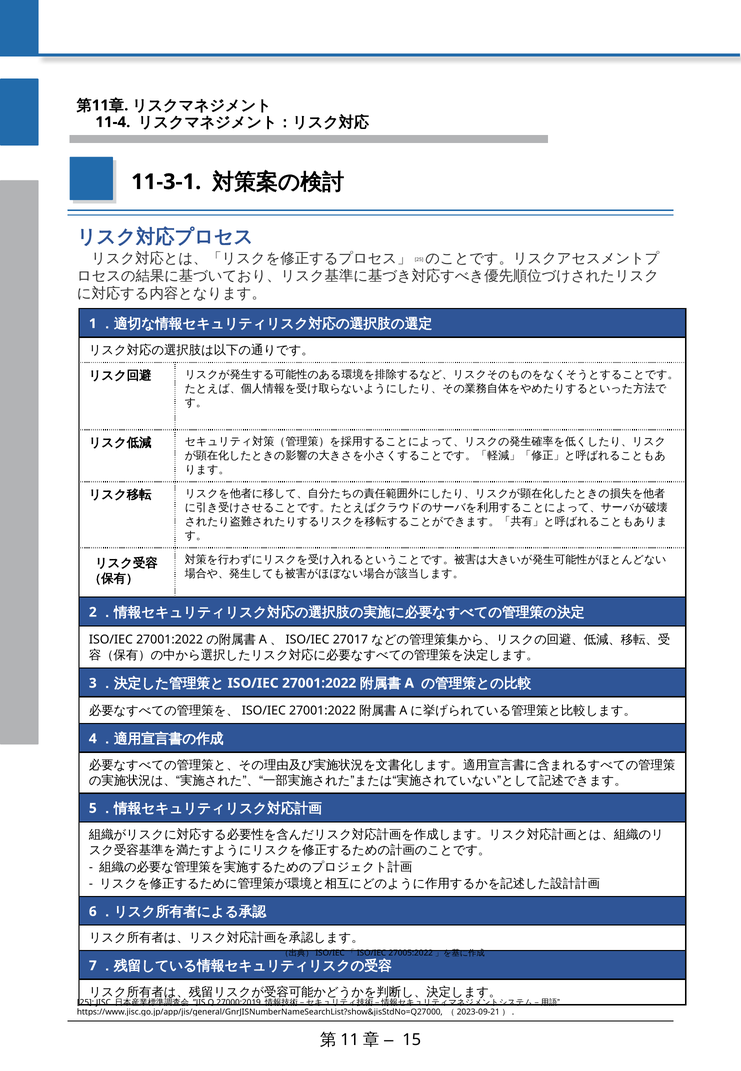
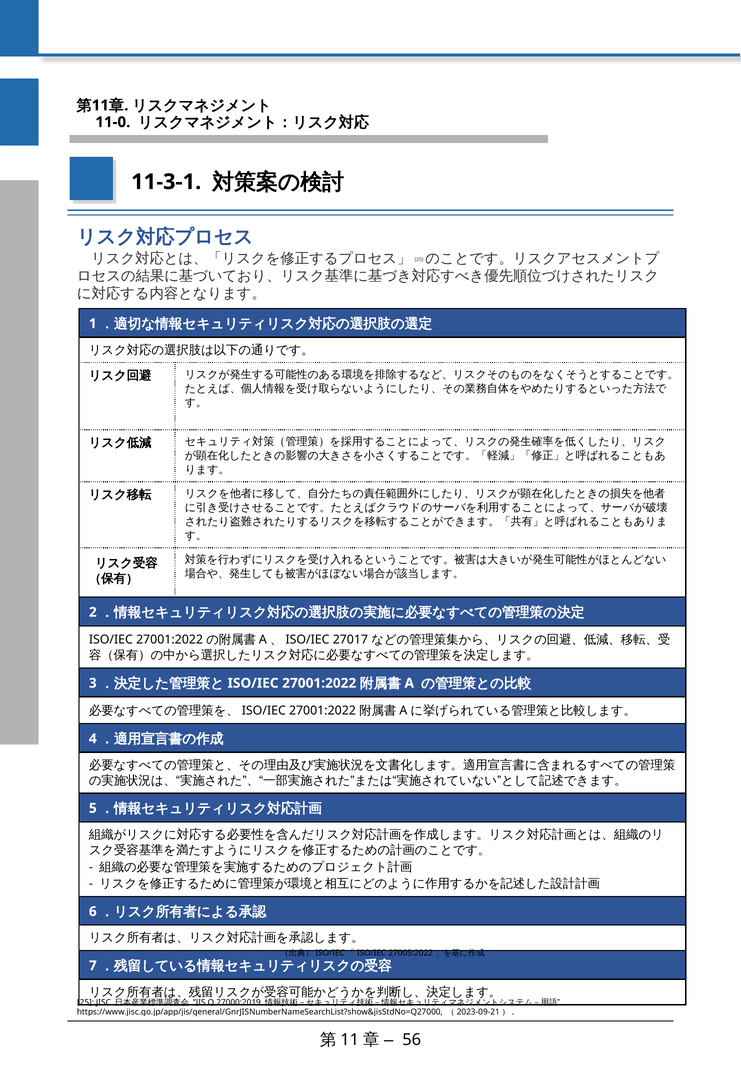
11-4: 11-4 -> 11-0 (113, 122)
15: 15 -> 56 (412, 1039)
